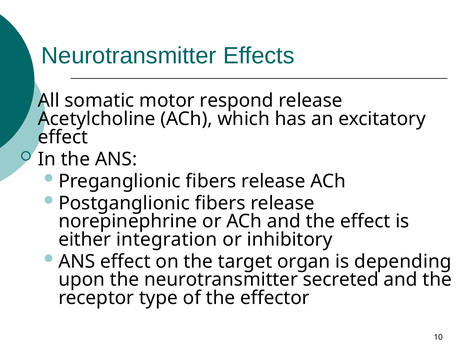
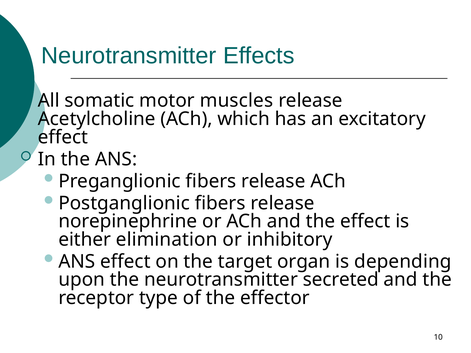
respond: respond -> muscles (236, 101)
integration: integration -> elimination (167, 240)
